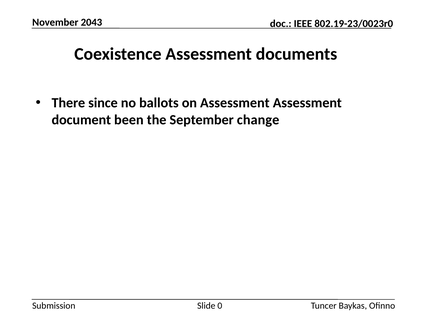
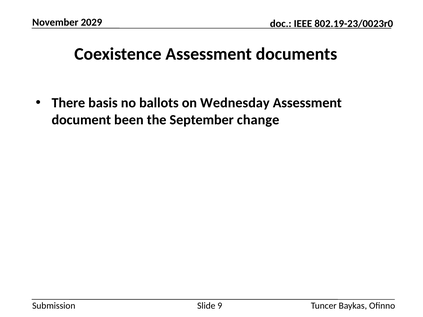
2043: 2043 -> 2029 (91, 22)
since: since -> basis (103, 103)
on Assessment: Assessment -> Wednesday (235, 103)
0: 0 -> 9 (220, 306)
